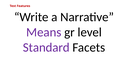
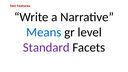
Means colour: purple -> blue (44, 32)
